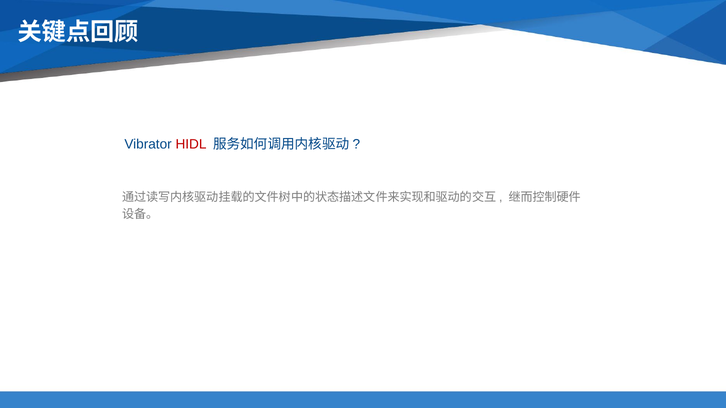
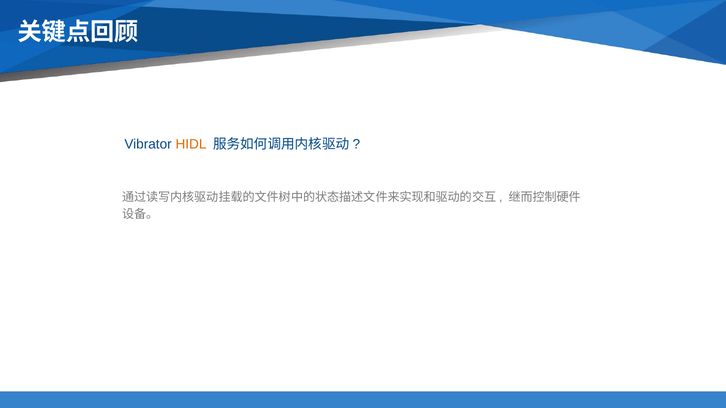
HIDL colour: red -> orange (191, 144)
